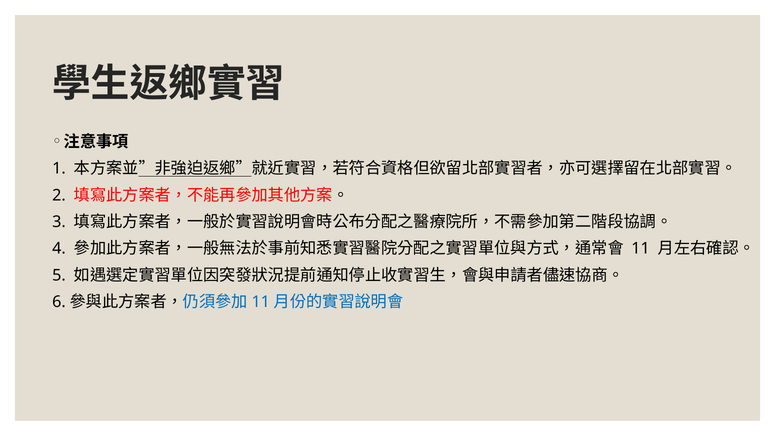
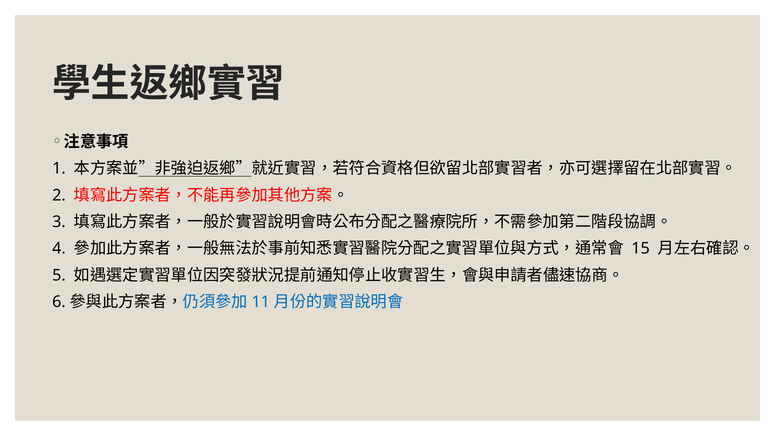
11: 11 -> 15 (641, 249)
